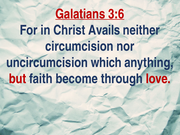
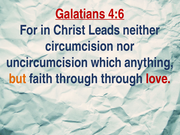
3:6: 3:6 -> 4:6 (116, 14)
Avails: Avails -> Leads (104, 30)
but colour: red -> orange (18, 79)
faith become: become -> through (77, 79)
